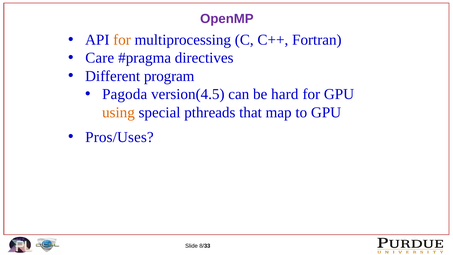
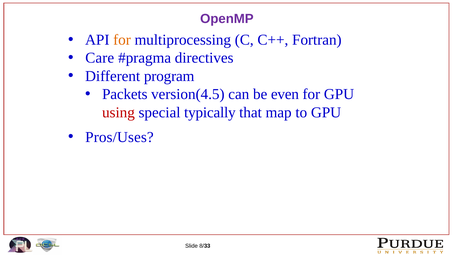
Pagoda: Pagoda -> Packets (125, 94)
hard: hard -> even (285, 94)
using colour: orange -> red (118, 112)
pthreads: pthreads -> typically (210, 112)
